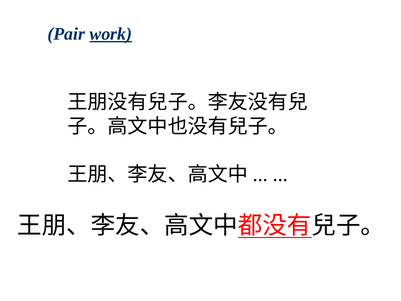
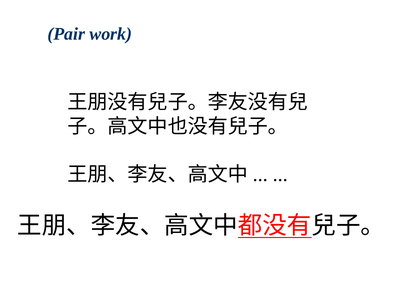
work underline: present -> none (111, 34)
